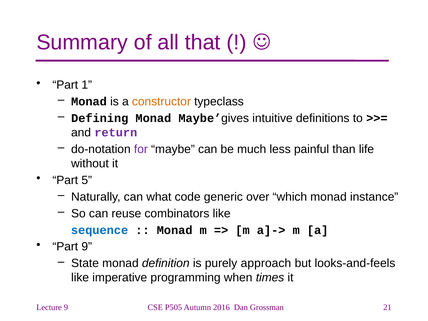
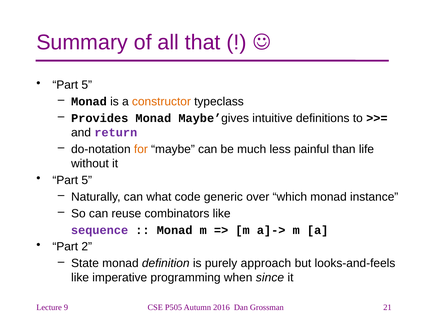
1: 1 -> 5 (87, 85)
Defining: Defining -> Provides (100, 118)
for colour: purple -> orange (141, 149)
sequence colour: blue -> purple (100, 230)
Part 9: 9 -> 2 (87, 247)
times: times -> since (270, 278)
